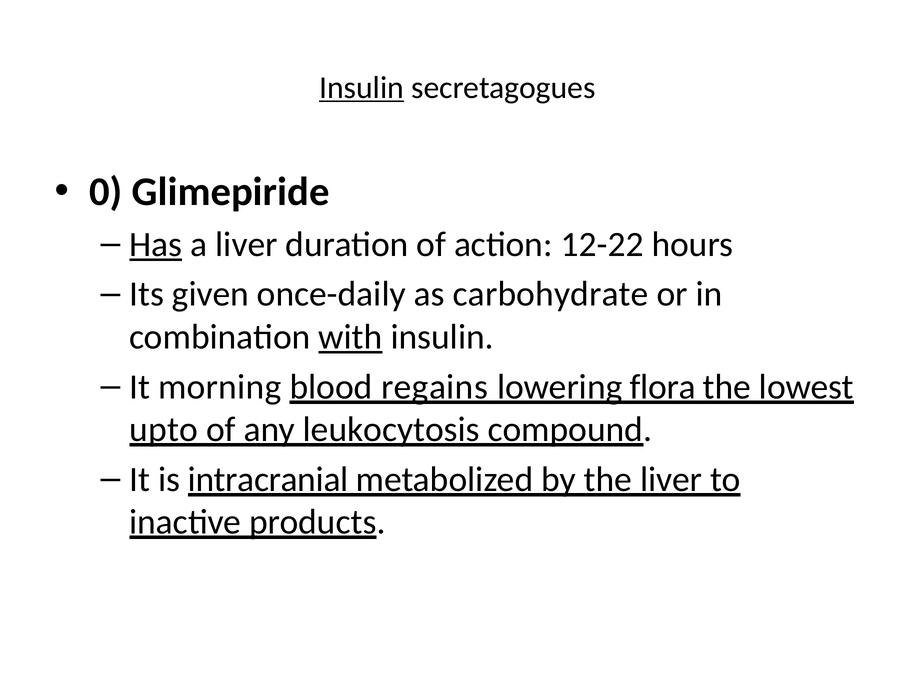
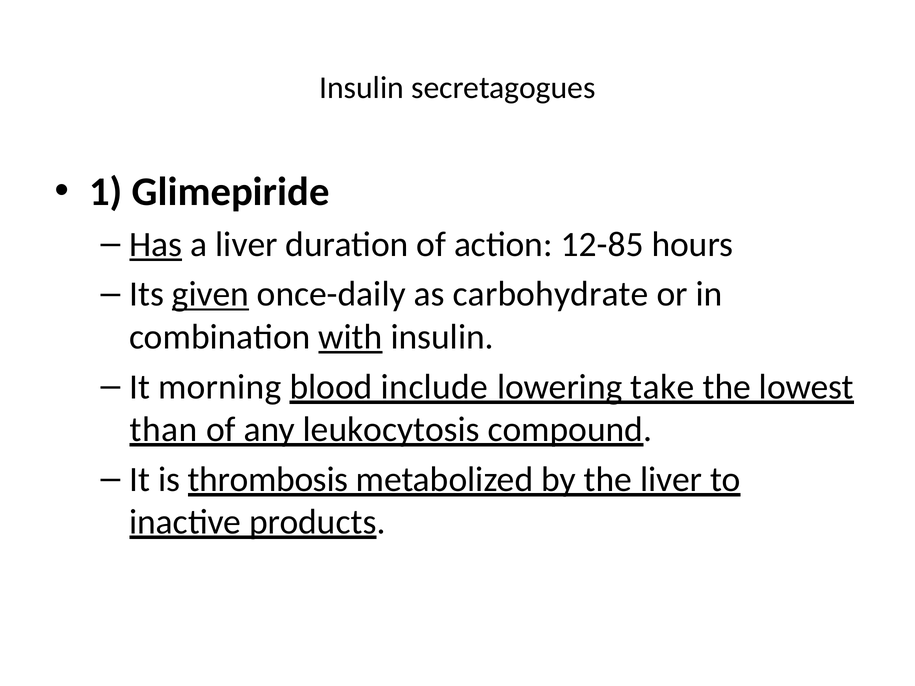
Insulin underline: present -> none (362, 88)
0: 0 -> 1 (106, 192)
12-22: 12-22 -> 12-85 (602, 244)
given underline: none -> present (210, 294)
regains: regains -> include (435, 387)
flora: flora -> take (662, 387)
upto: upto -> than (164, 430)
intracranial: intracranial -> thrombosis (268, 480)
